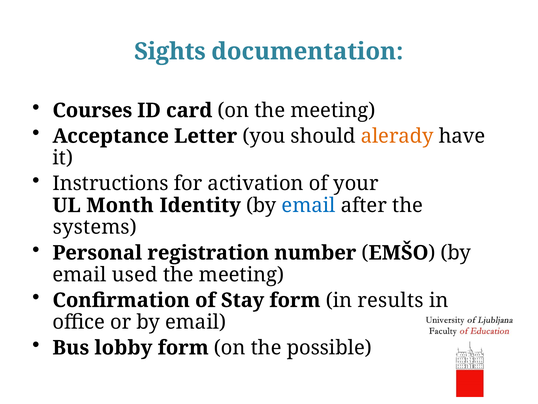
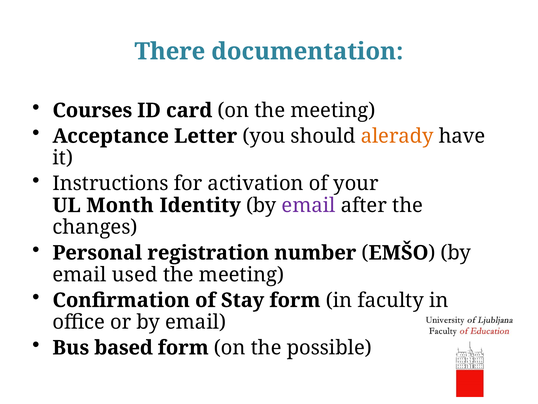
Sights: Sights -> There (170, 51)
email colour: blue -> purple (309, 205)
systems: systems -> changes (95, 227)
results: results -> faculty (391, 300)
lobby: lobby -> based (124, 347)
